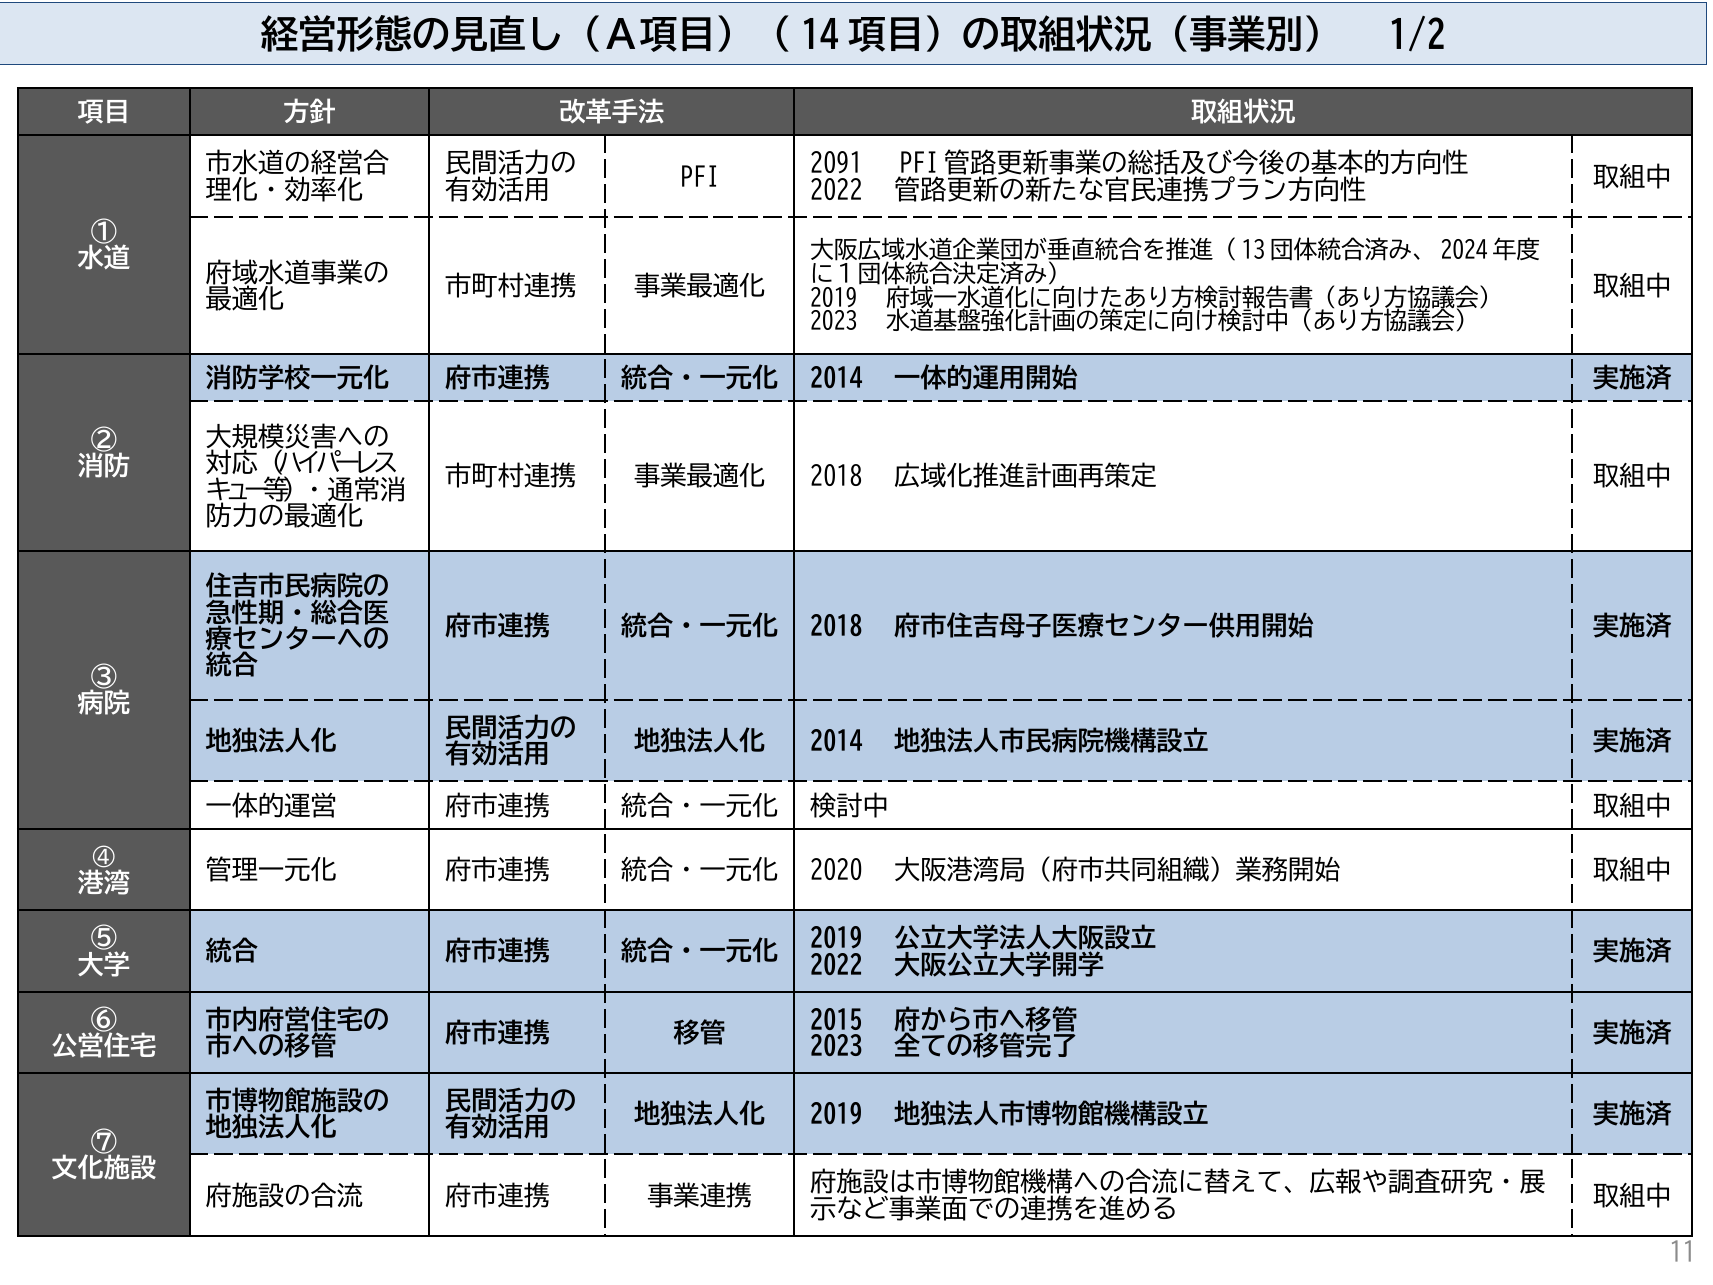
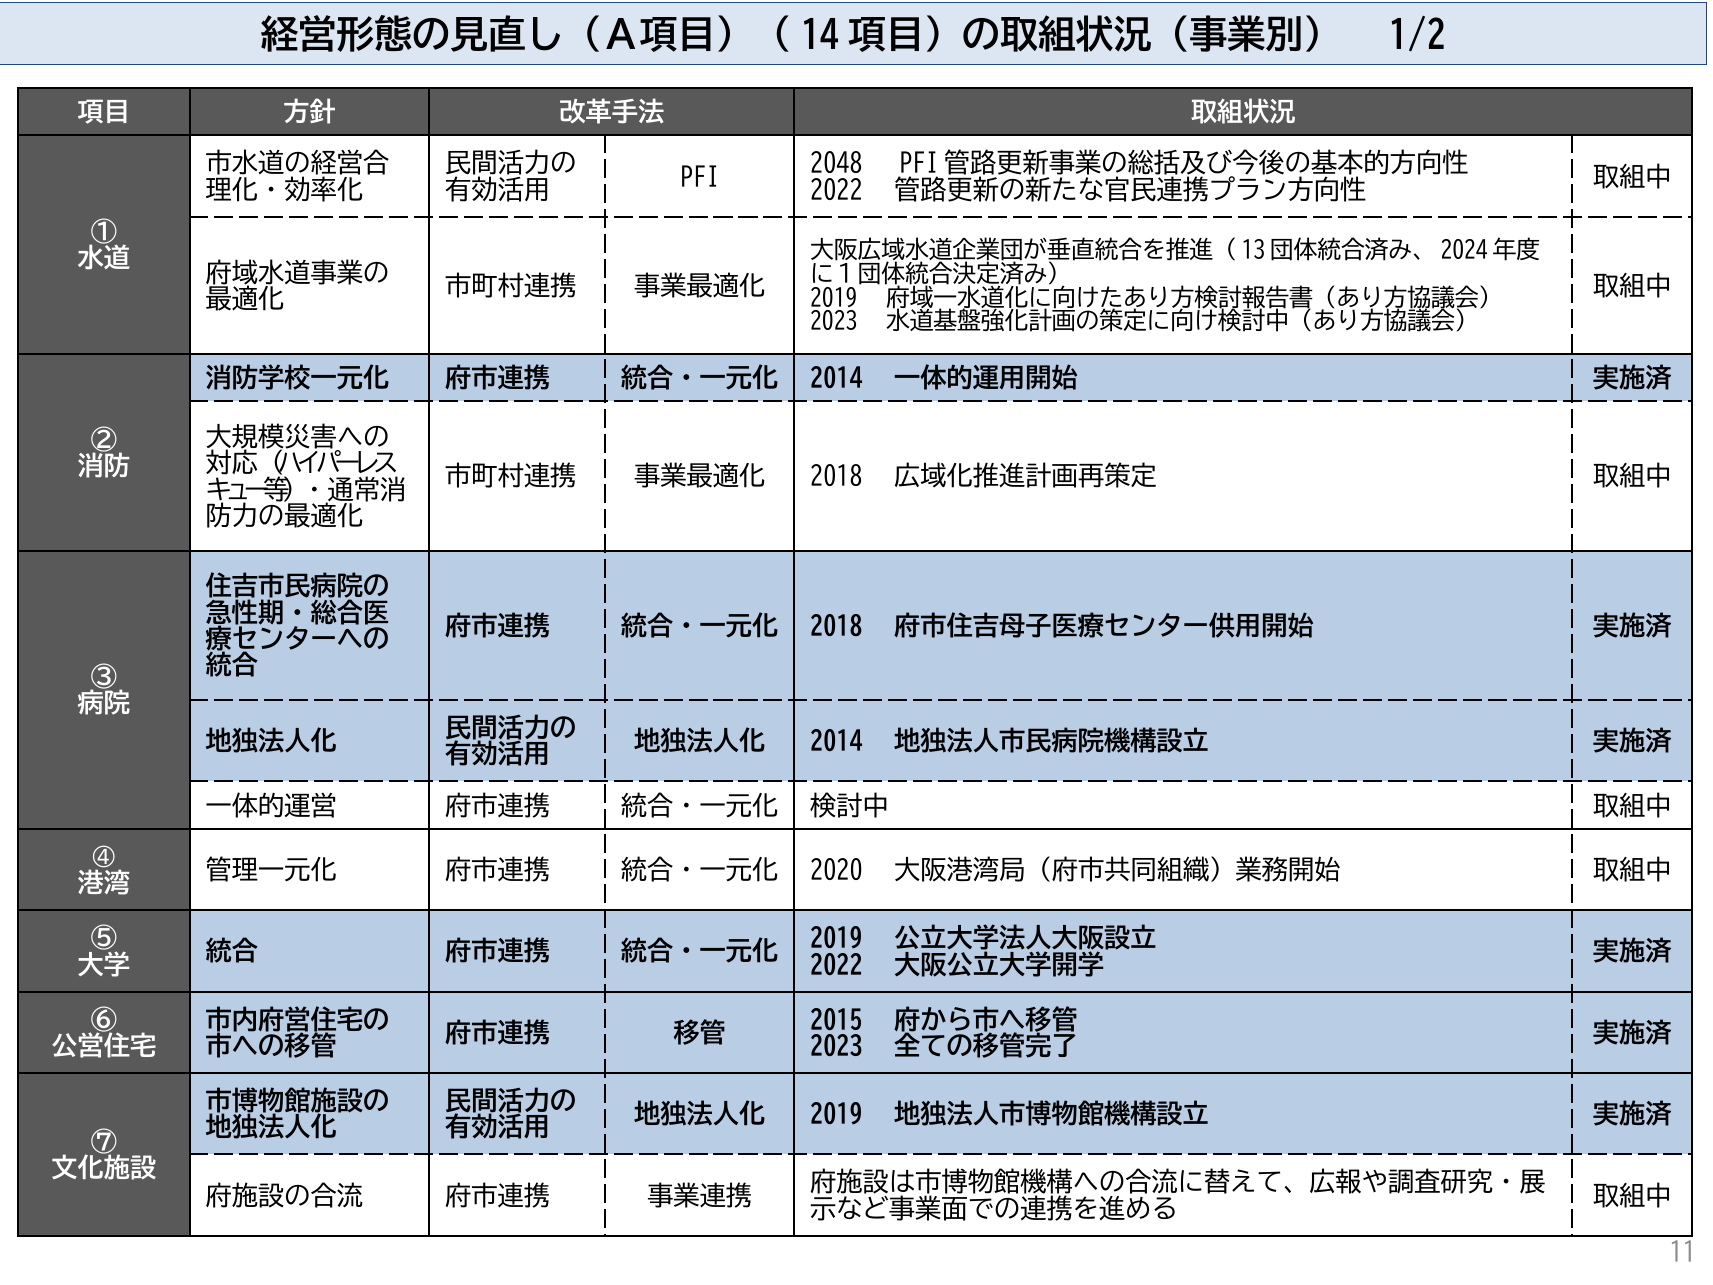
2091: 2091 -> 2048 (836, 164)
